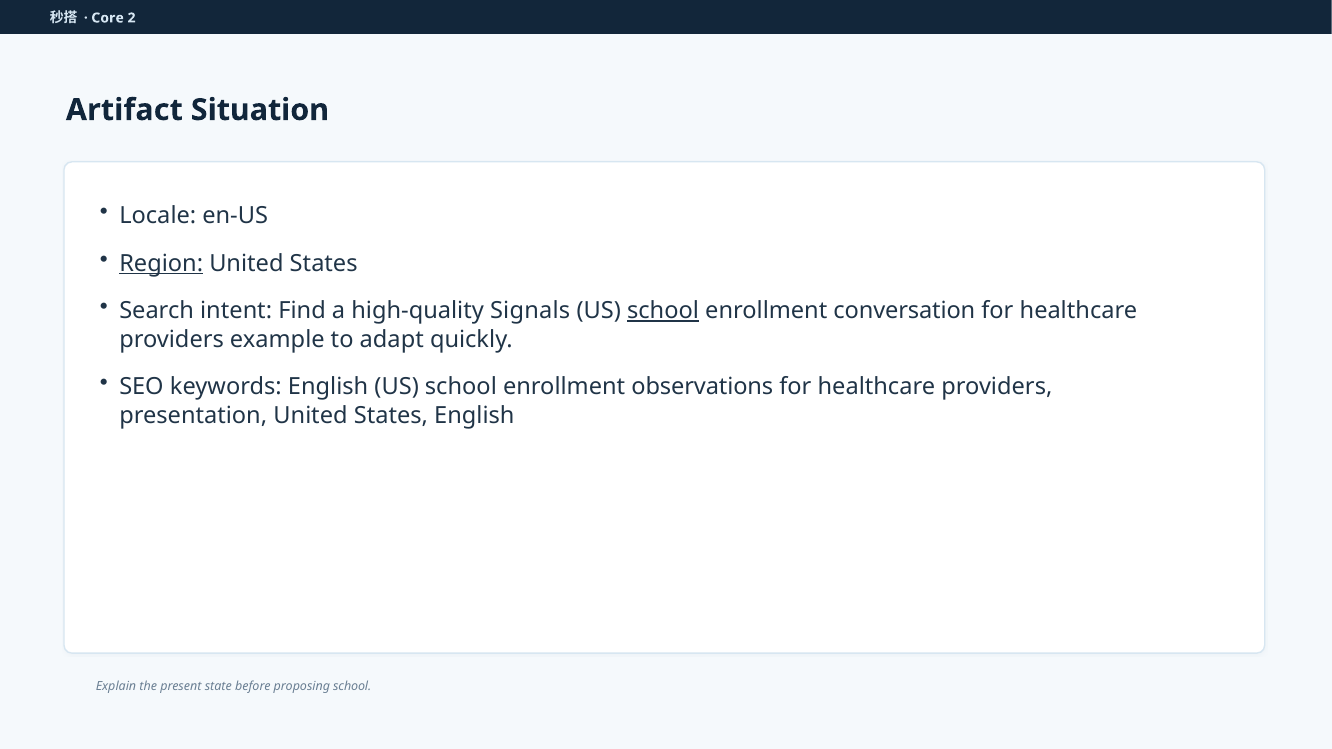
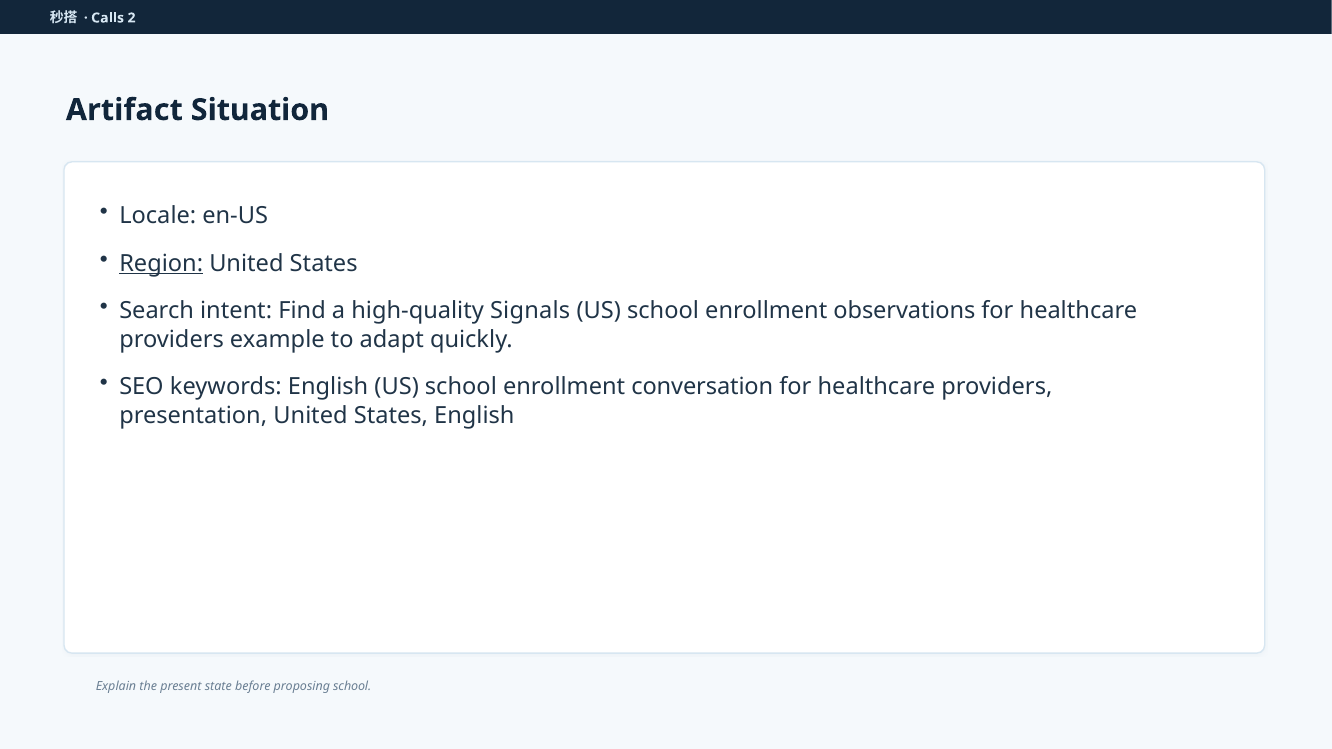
Core: Core -> Calls (108, 18)
school underline: present -> none (663, 311)
conversation: conversation -> observations (904, 311)
observations: observations -> conversation (702, 387)
